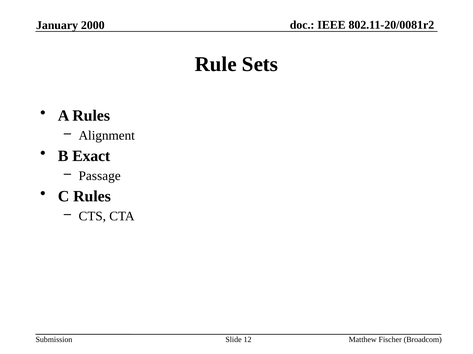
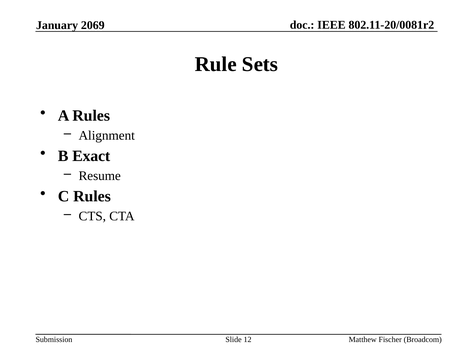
2000: 2000 -> 2069 (93, 25)
Passage: Passage -> Resume (100, 176)
